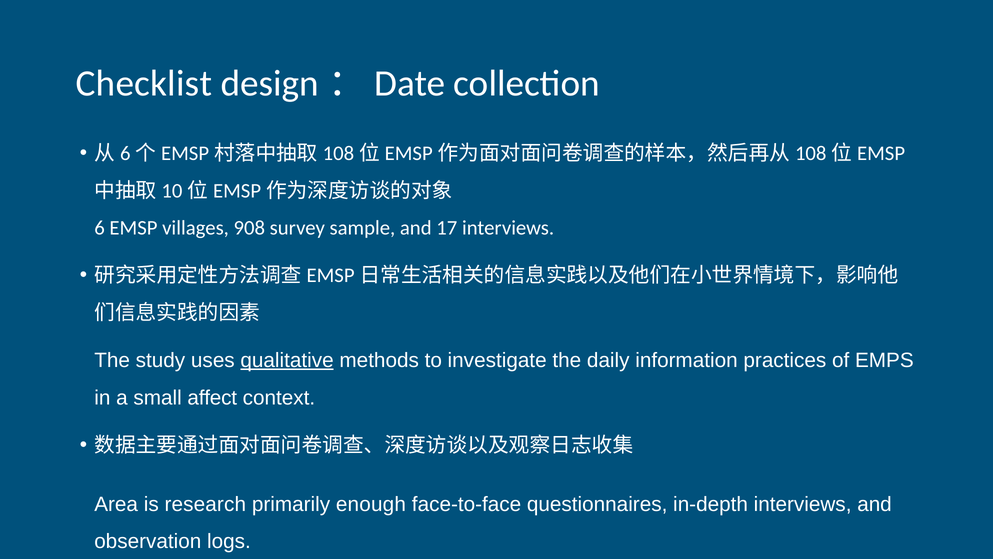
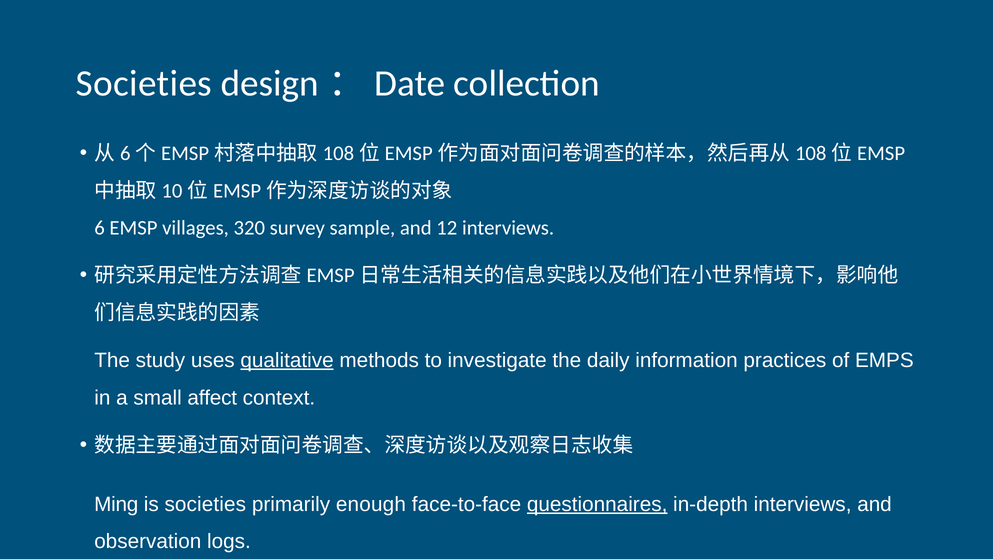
Checklist: Checklist -> Societies (144, 83)
908: 908 -> 320 (249, 228)
17: 17 -> 12 (447, 228)
Area: Area -> Ming (116, 504)
is research: research -> societies (205, 504)
questionnaires underline: none -> present (597, 504)
